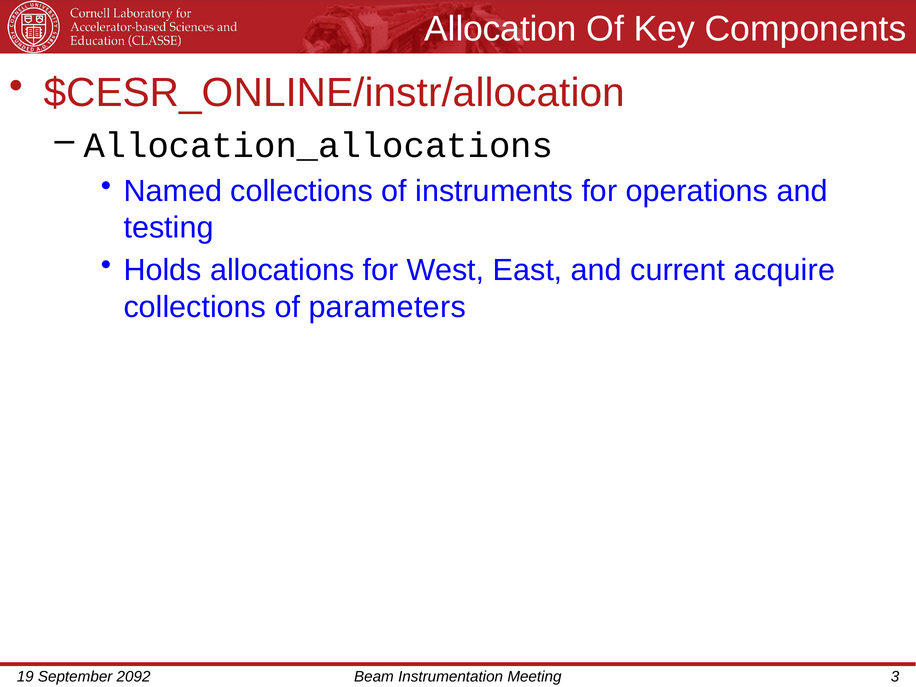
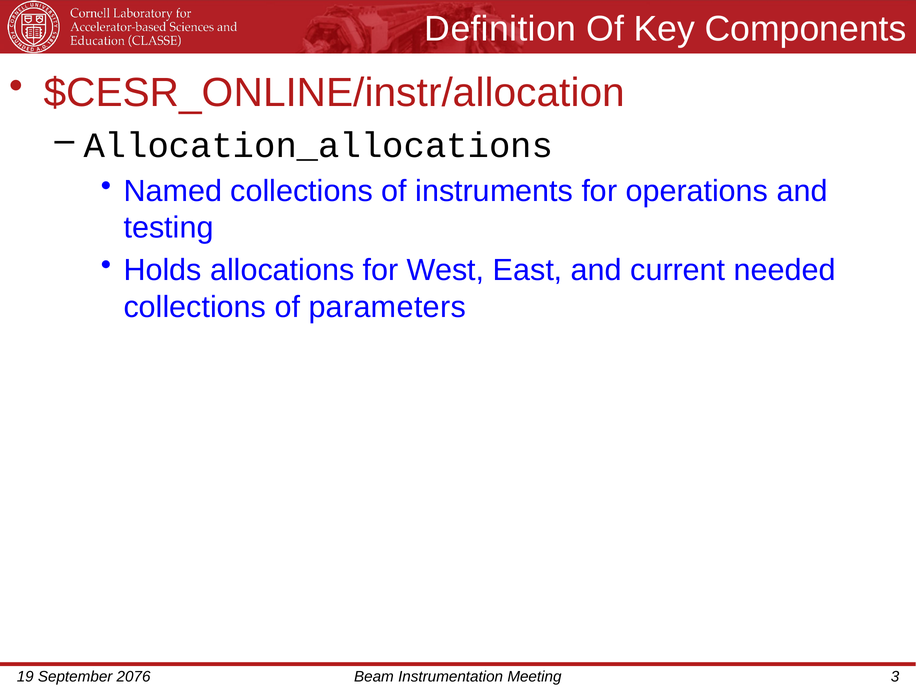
Allocation: Allocation -> Definition (500, 29)
acquire: acquire -> needed (785, 270)
2092: 2092 -> 2076 (134, 677)
